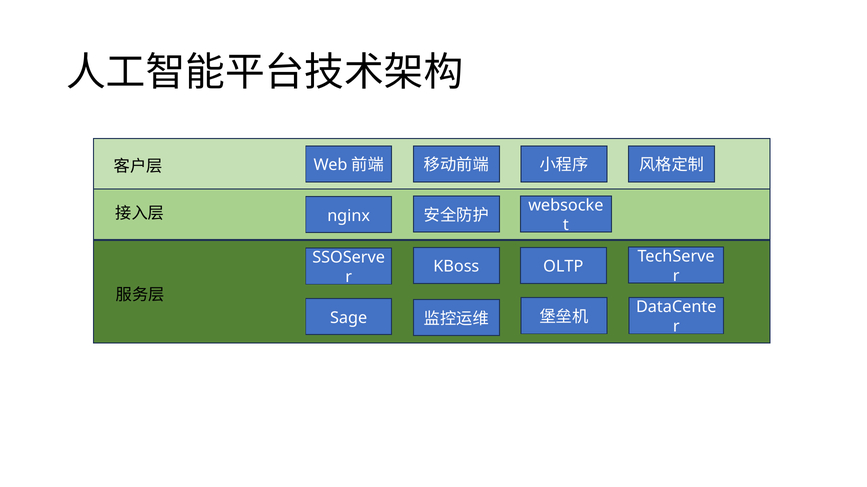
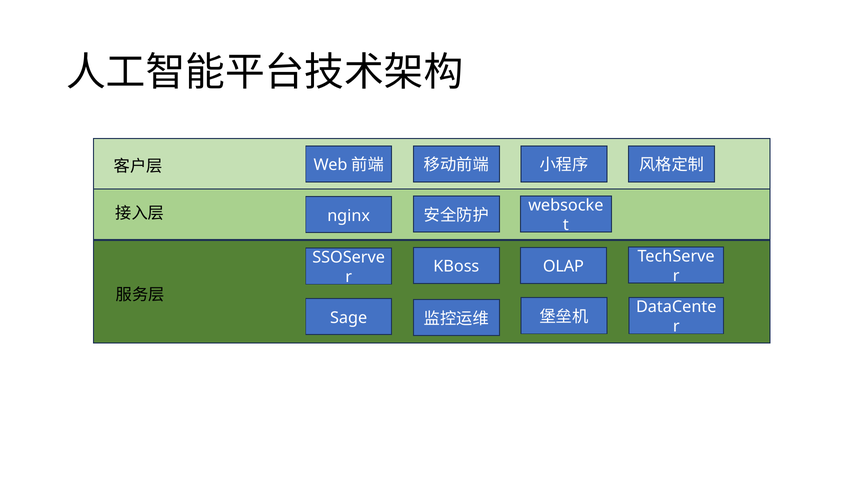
OLTP: OLTP -> OLAP (563, 267)
